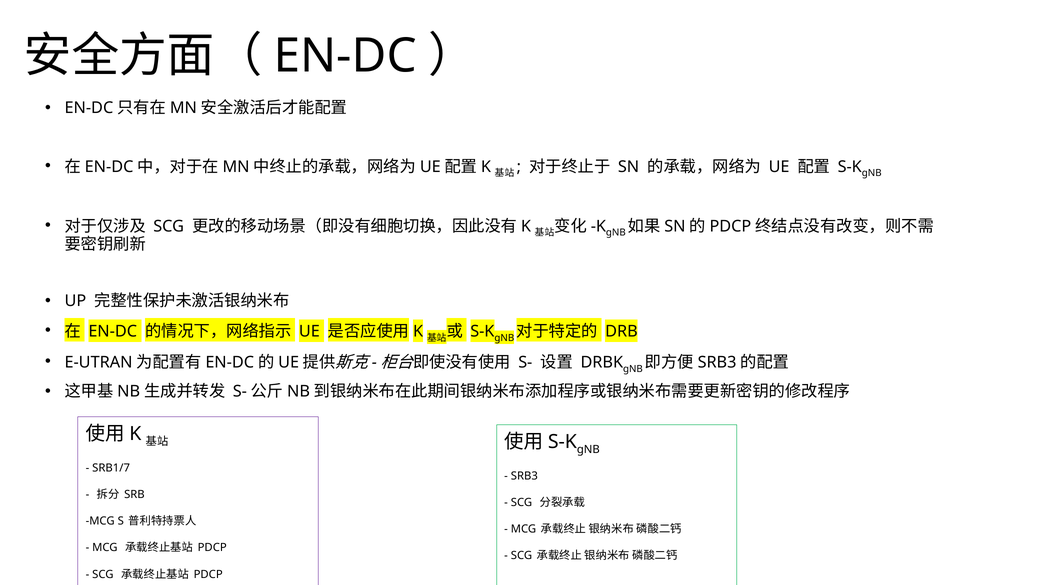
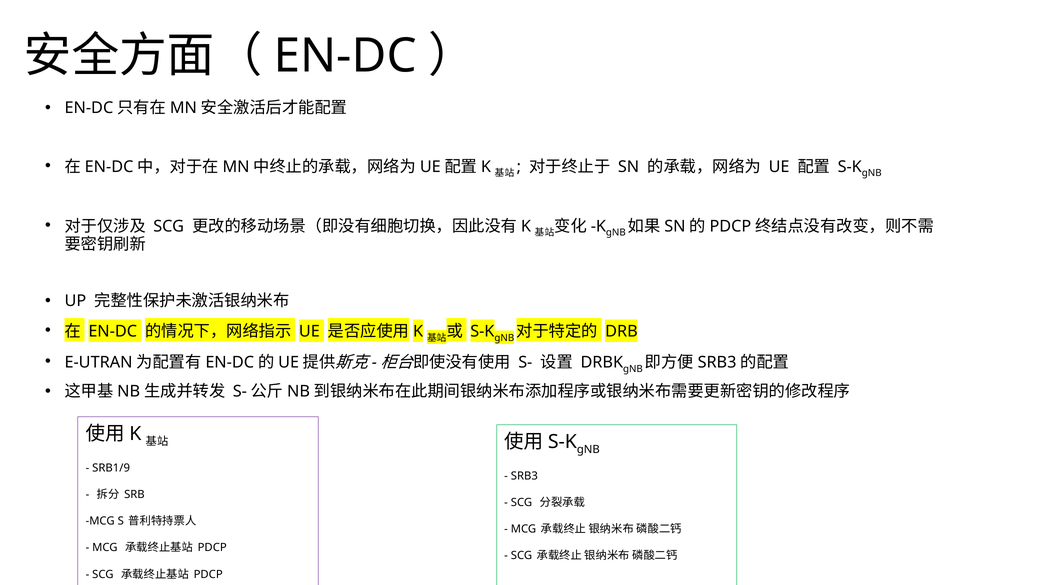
SRB1/7: SRB1/7 -> SRB1/9 (111, 468)
